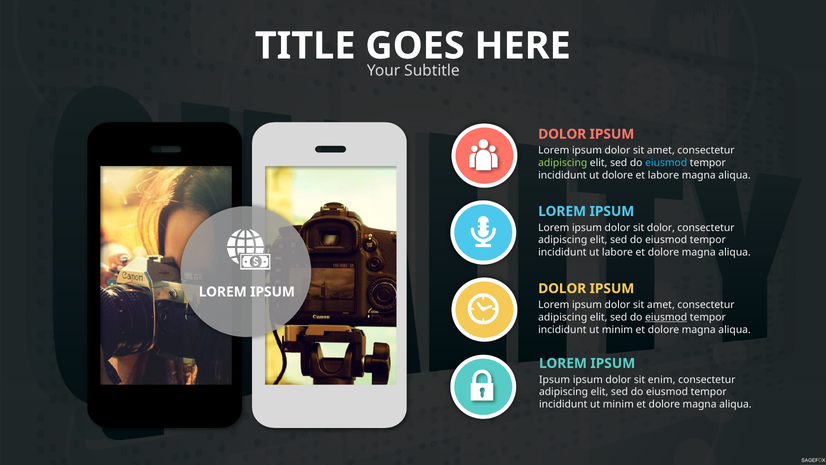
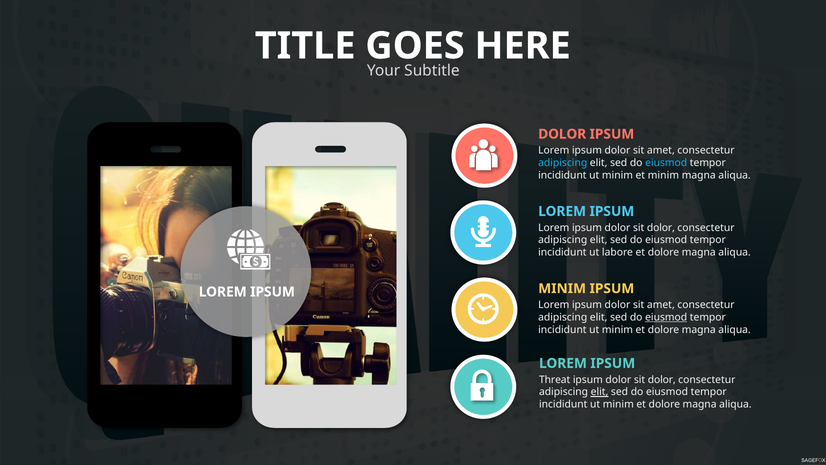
adipiscing colour: light green -> light blue (563, 163)
dolore: dolore -> minim (617, 175)
et labore: labore -> minim (663, 175)
DOLOR: DOLOR -> MINIM (562, 288)
Ipsum: Ipsum -> Threat (555, 379)
enim: enim -> dolor (662, 379)
elit underline: none -> present (600, 392)
